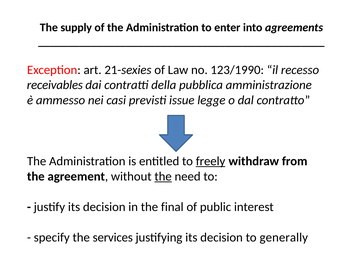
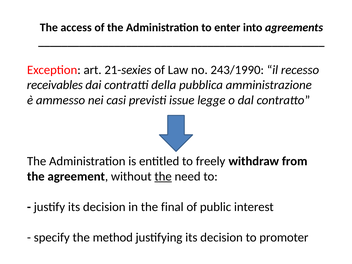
supply: supply -> access (76, 27)
123/1990: 123/1990 -> 243/1990 (237, 70)
freely underline: present -> none (211, 161)
services: services -> method (113, 237)
generally: generally -> promoter (284, 237)
